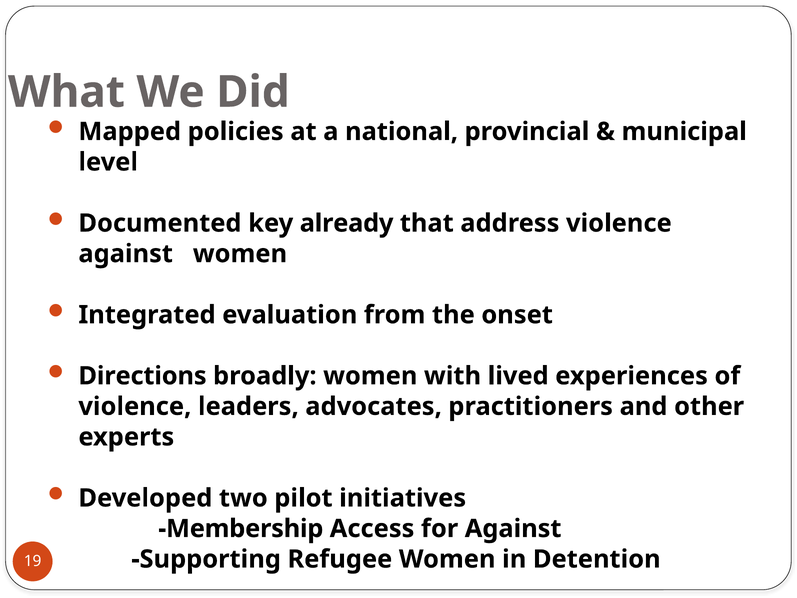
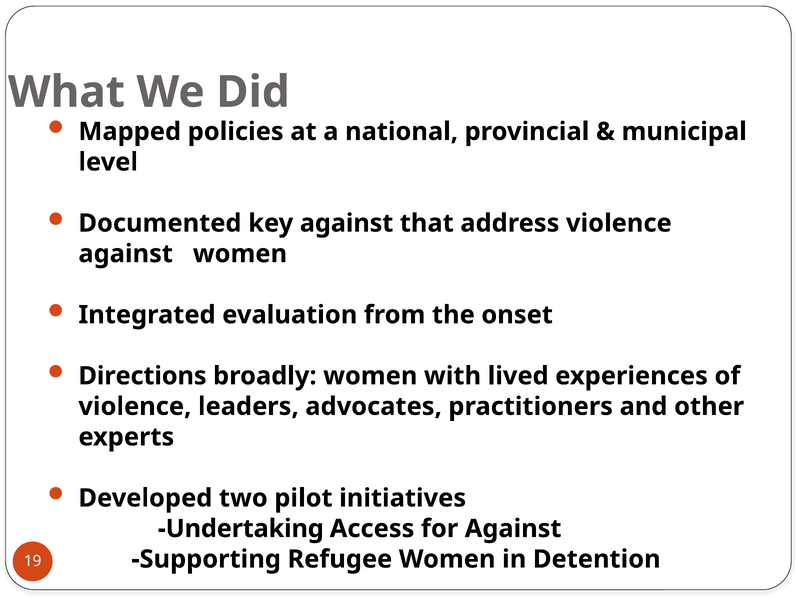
key already: already -> against (347, 223)
Membership: Membership -> Undertaking (241, 528)
